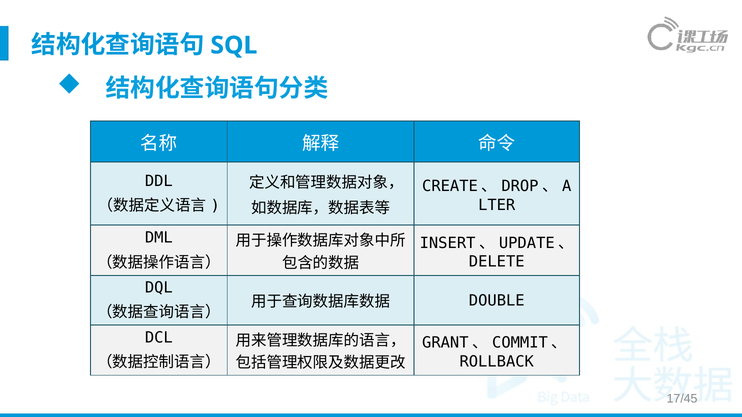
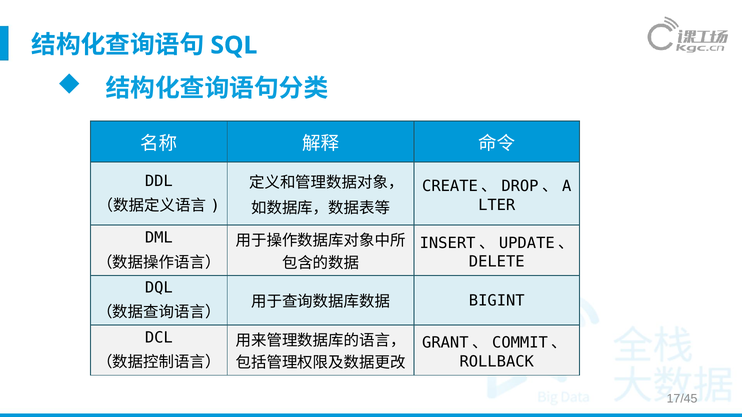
DOUBLE: DOUBLE -> BIGINT (497, 301)
